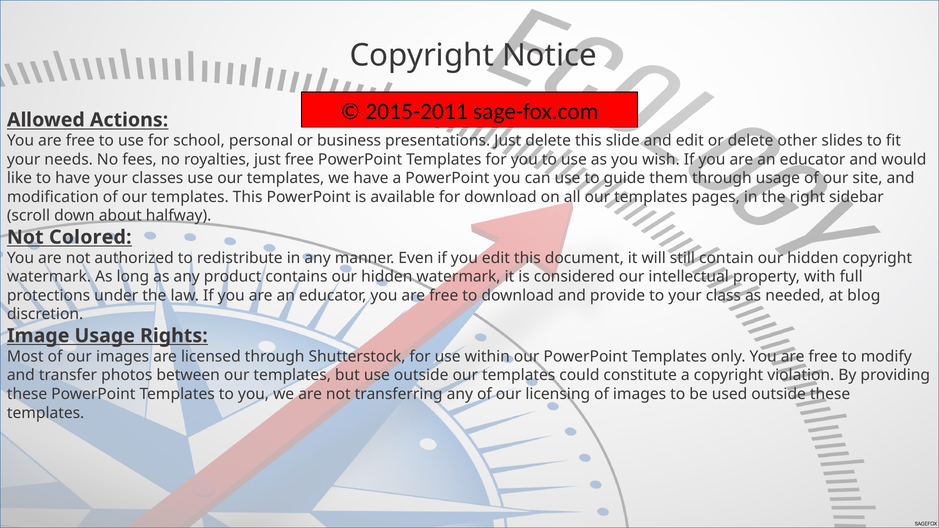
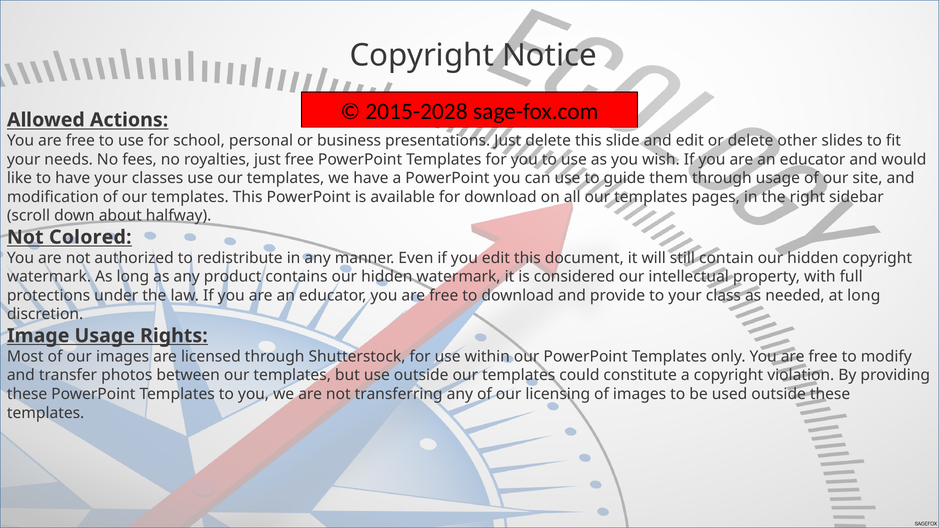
2015-2011: 2015-2011 -> 2015-2028 (416, 111)
at blog: blog -> long (864, 296)
